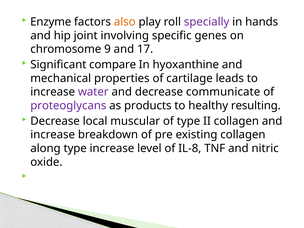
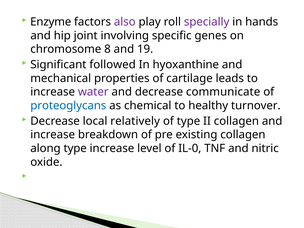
also colour: orange -> purple (125, 22)
9: 9 -> 8 (107, 49)
17: 17 -> 19 (145, 49)
compare: compare -> followed (113, 65)
proteoglycans colour: purple -> blue (68, 106)
products: products -> chemical (148, 106)
resulting: resulting -> turnover (256, 106)
muscular: muscular -> relatively (135, 121)
IL-8: IL-8 -> IL-0 (190, 148)
